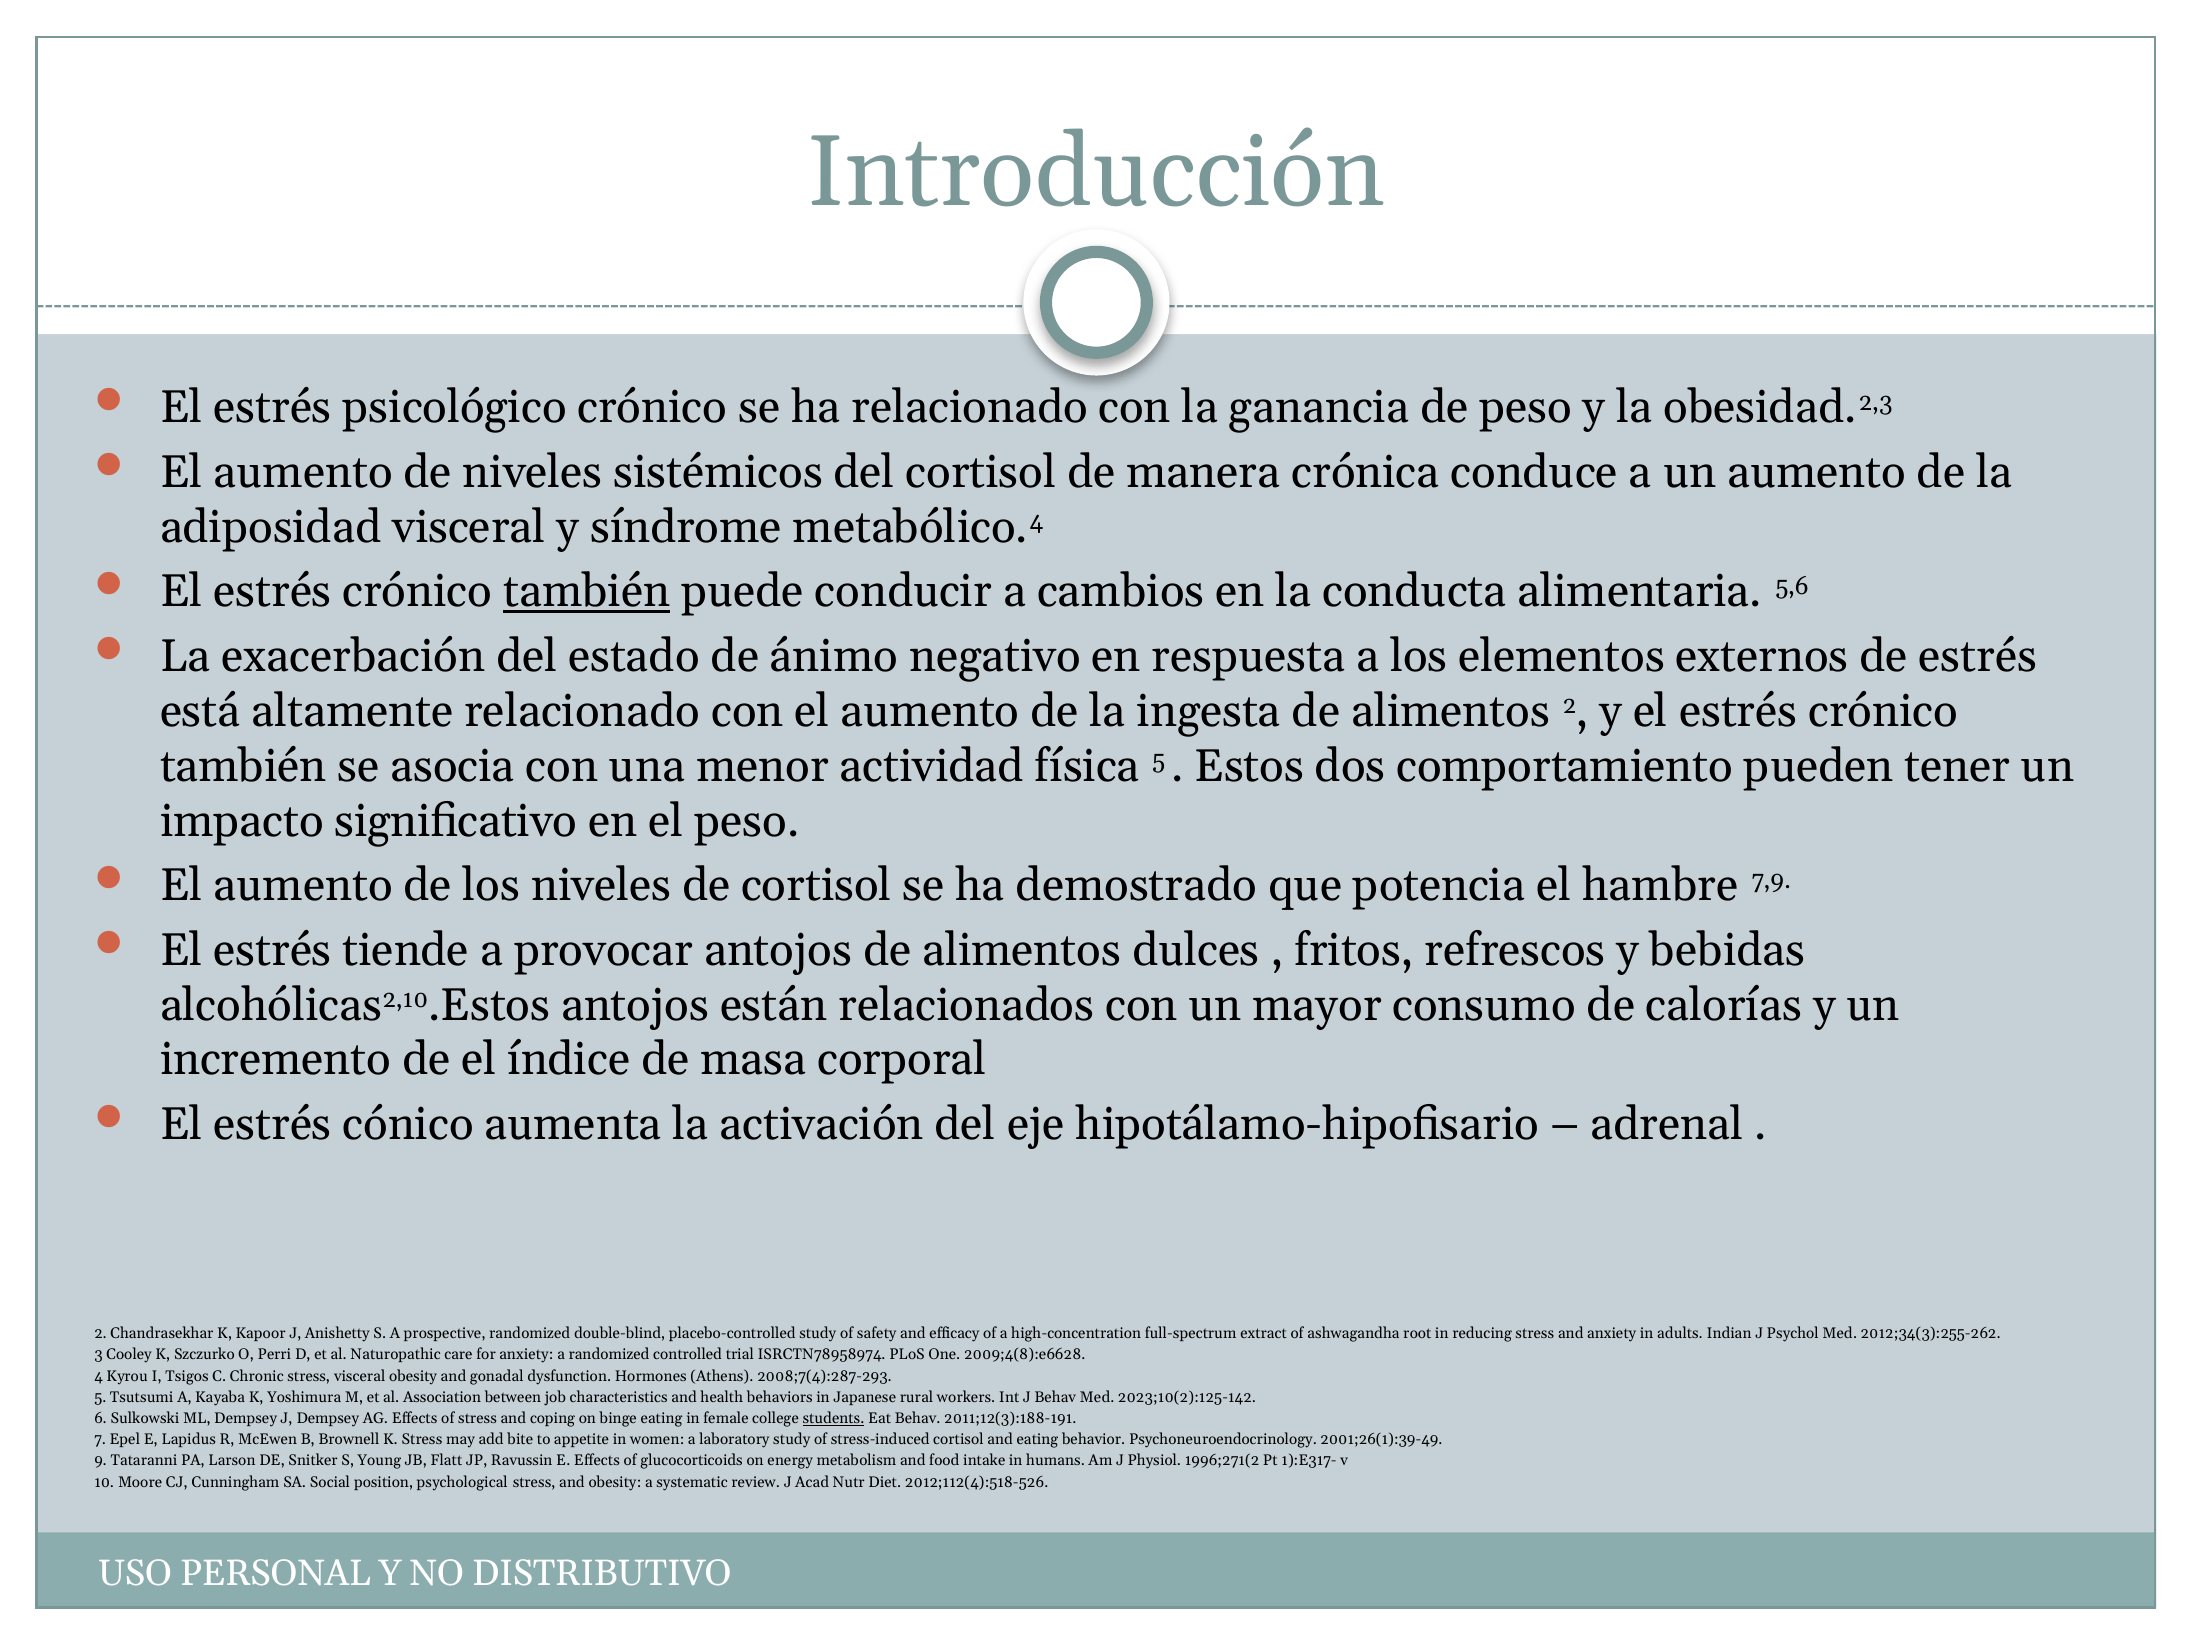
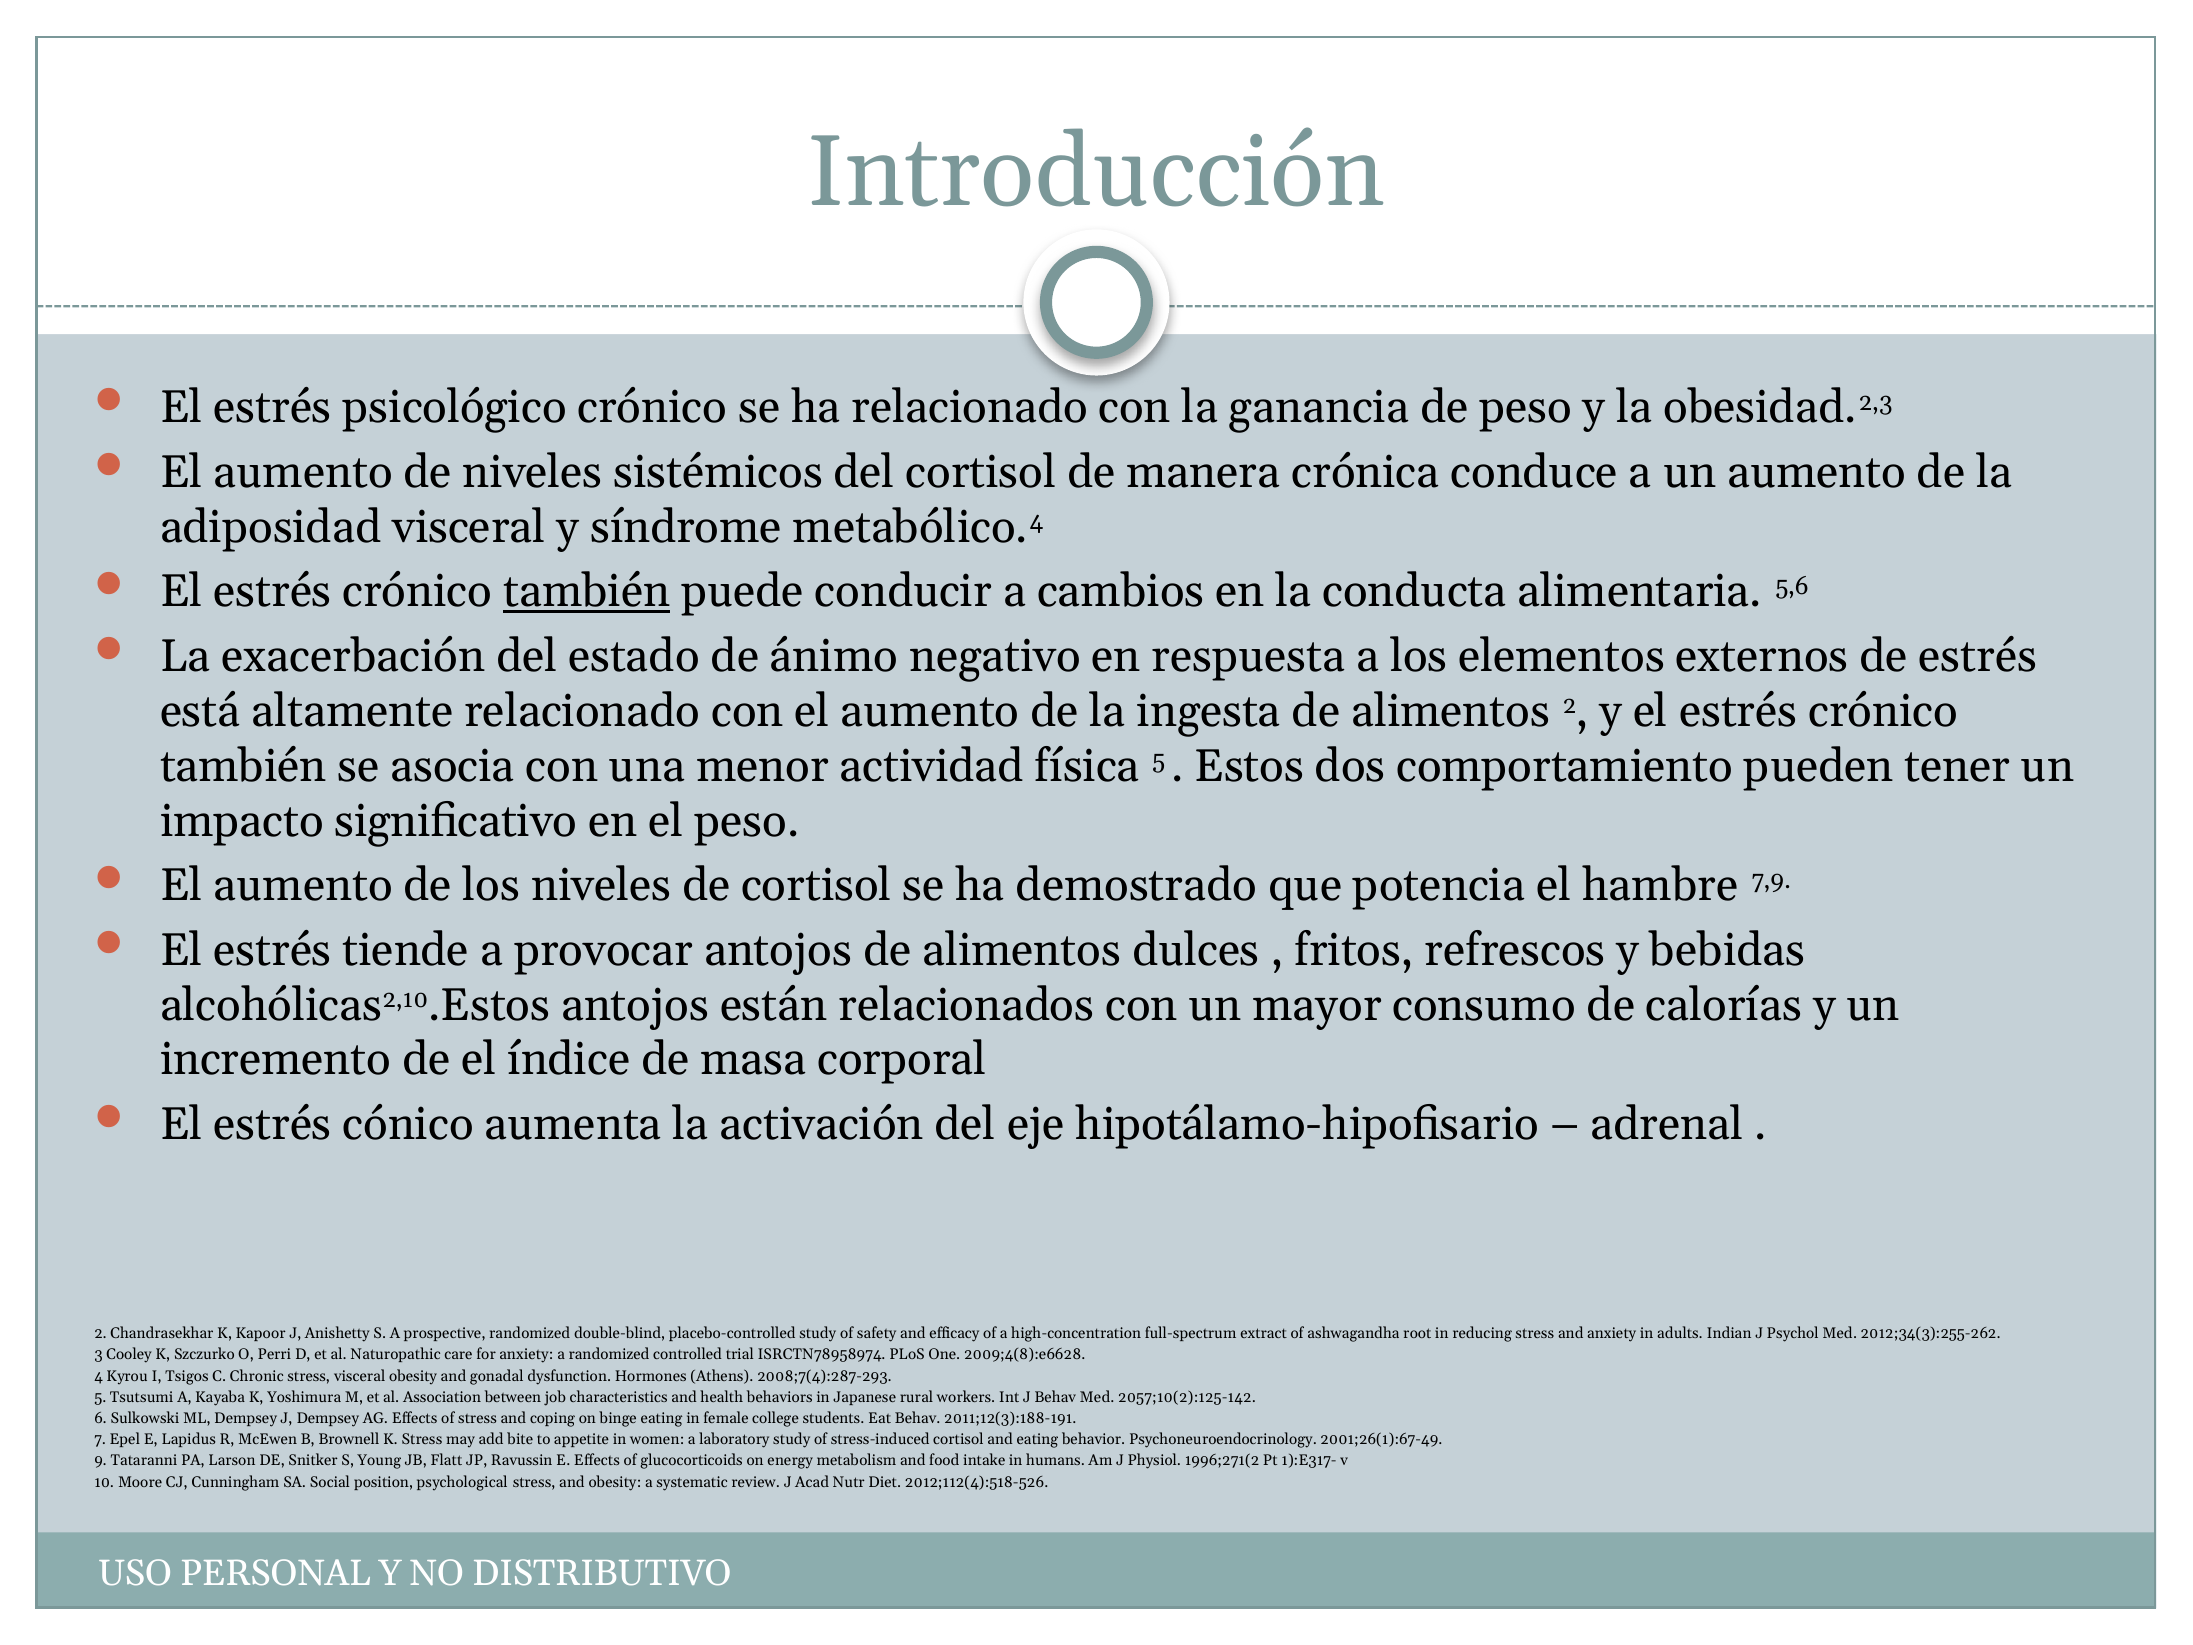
2023;10(2):125-142: 2023;10(2):125-142 -> 2057;10(2):125-142 (1187, 1397)
students underline: present -> none (833, 1418)
2001;26(1):39-49: 2001;26(1):39-49 -> 2001;26(1):67-49 (1381, 1440)
